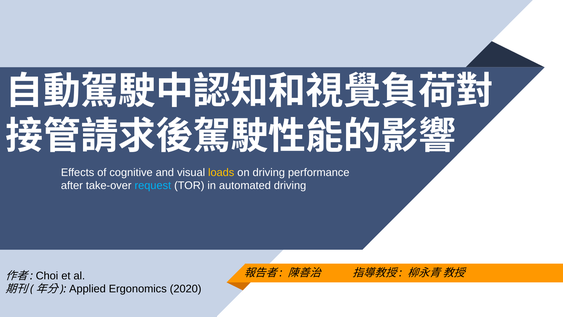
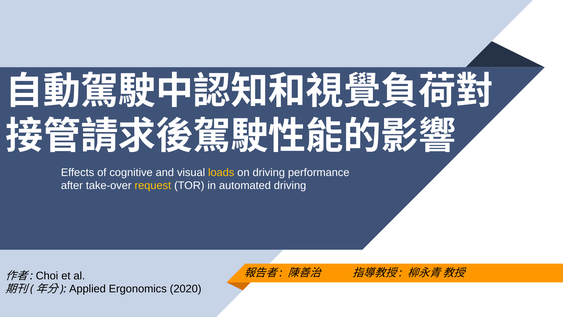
request colour: light blue -> yellow (153, 185)
